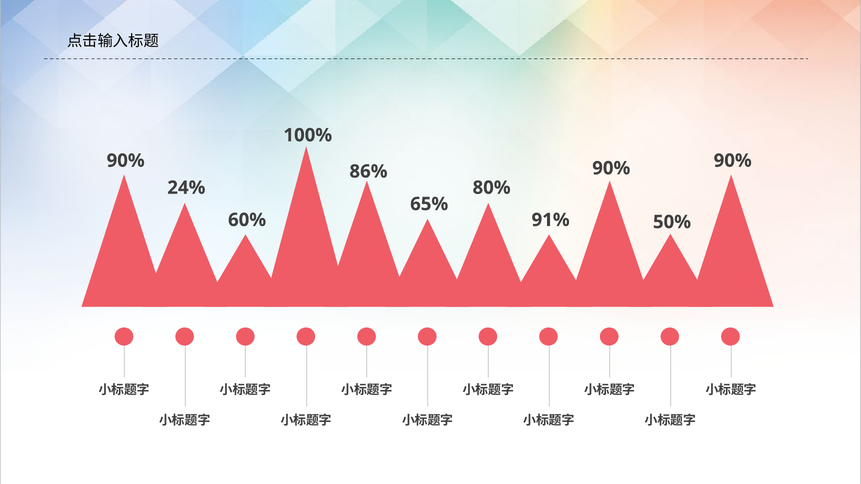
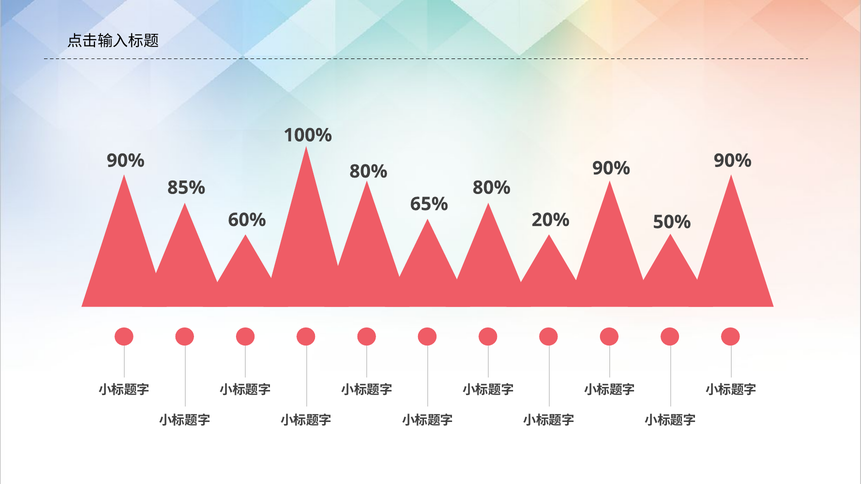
86%: 86% -> 80% (368, 172)
24%: 24% -> 85% (186, 188)
91%: 91% -> 20% (551, 220)
